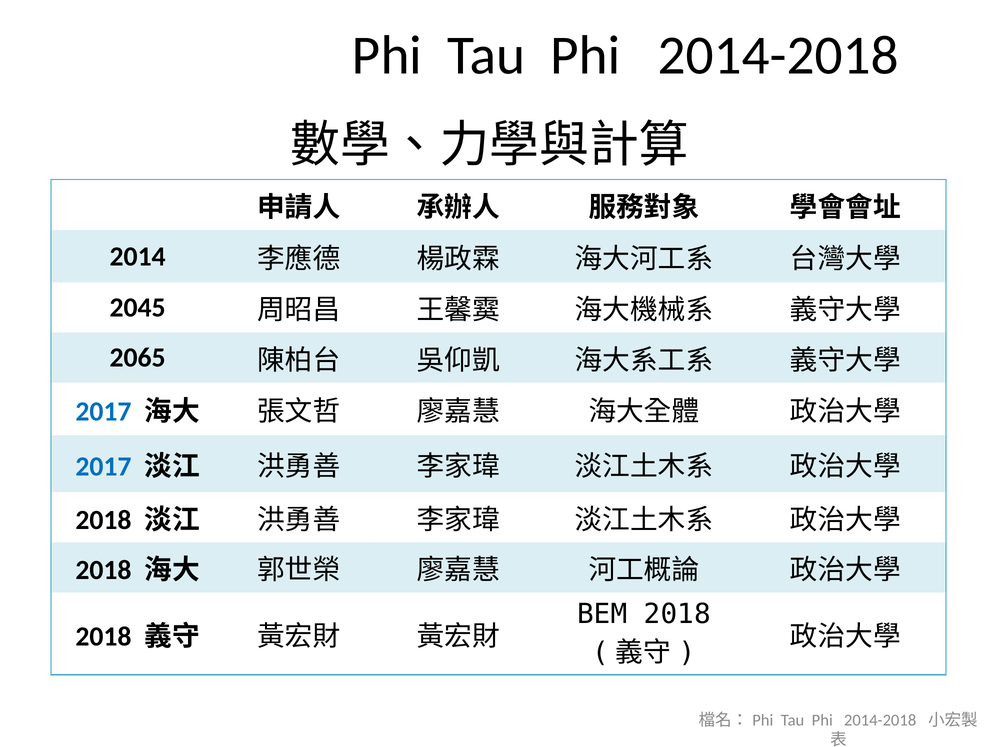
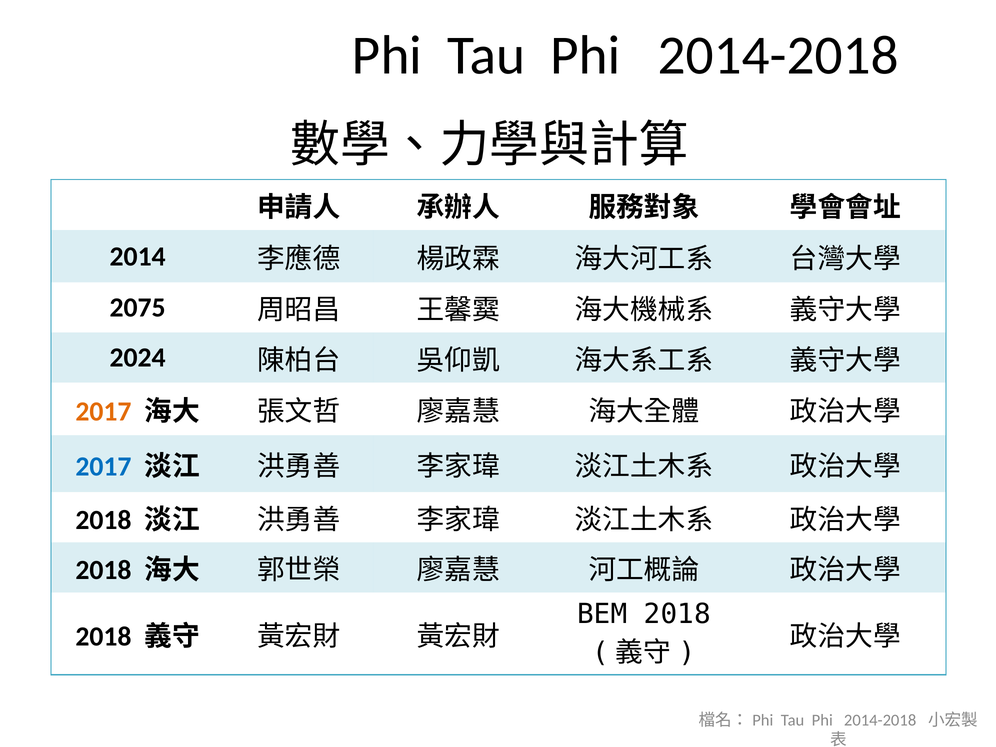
2045: 2045 -> 2075 (138, 308)
2065: 2065 -> 2024 (138, 358)
2017 colour: blue -> orange (103, 412)
